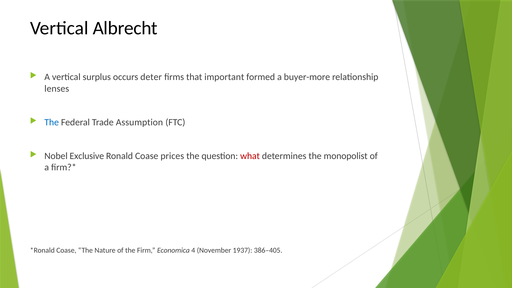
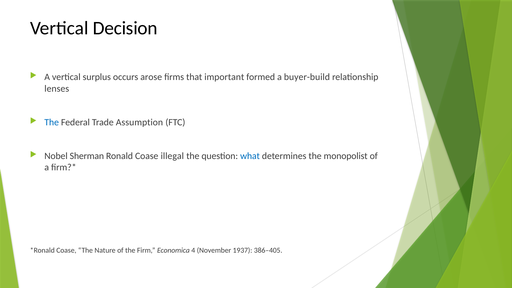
Albrecht: Albrecht -> Decision (125, 28)
deter: deter -> arose (151, 77)
buyer-more: buyer-more -> buyer-build (307, 77)
Exclusive: Exclusive -> Sherman (87, 156)
prices: prices -> illegal (172, 156)
what colour: red -> blue (250, 156)
